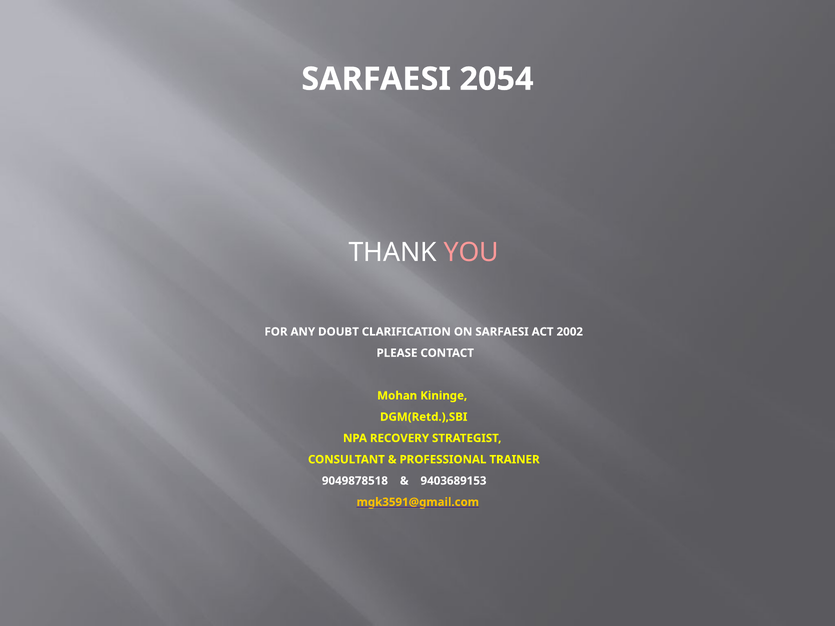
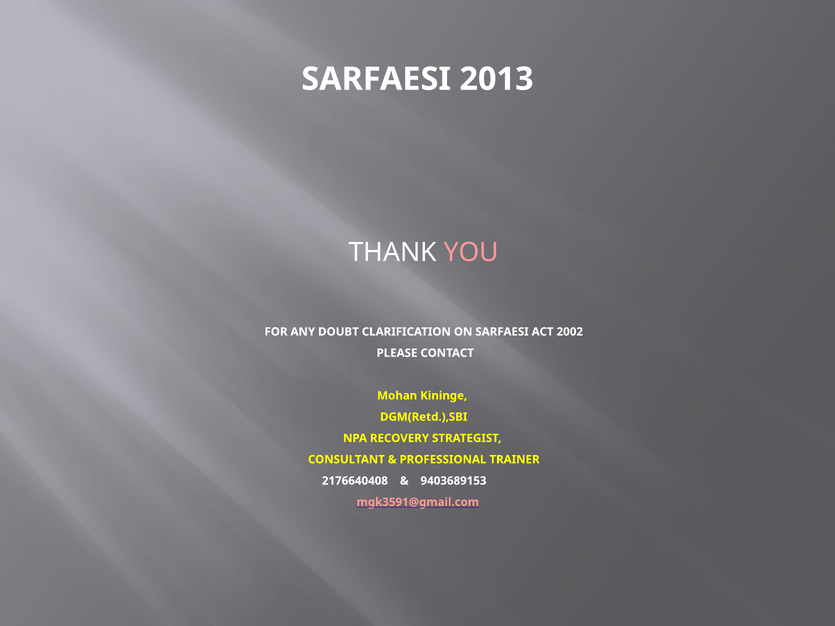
2054: 2054 -> 2013 (497, 79)
9049878518: 9049878518 -> 2176640408 (355, 481)
mgk3591@gmail.com colour: yellow -> pink (418, 502)
